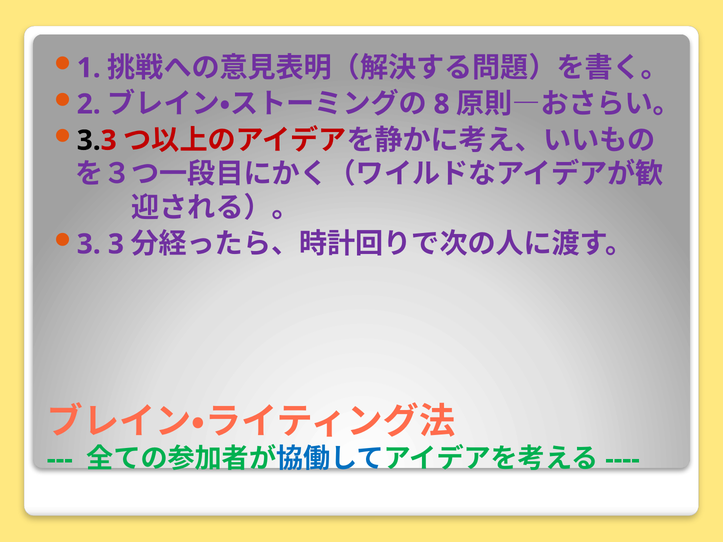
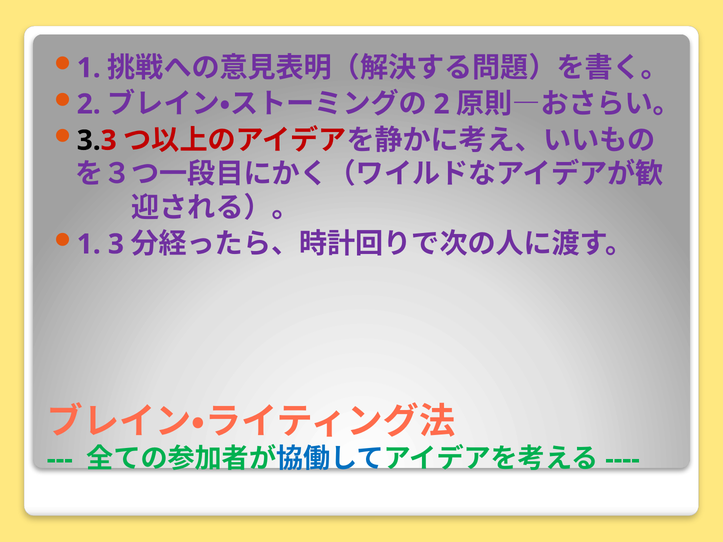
8: 8 -> 2 (442, 104)
3: 3 -> 1 (89, 244)
